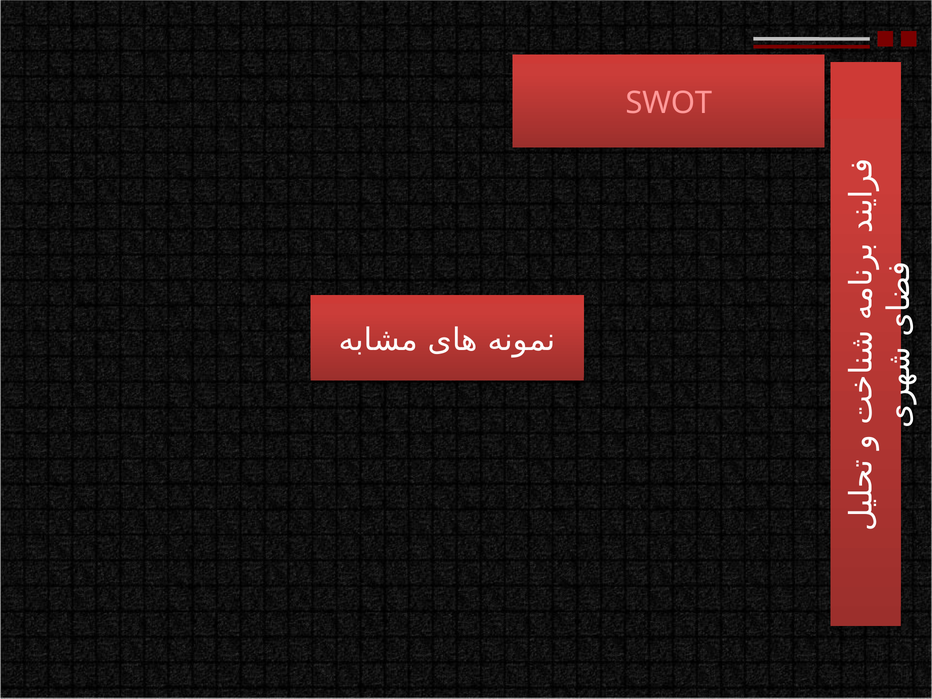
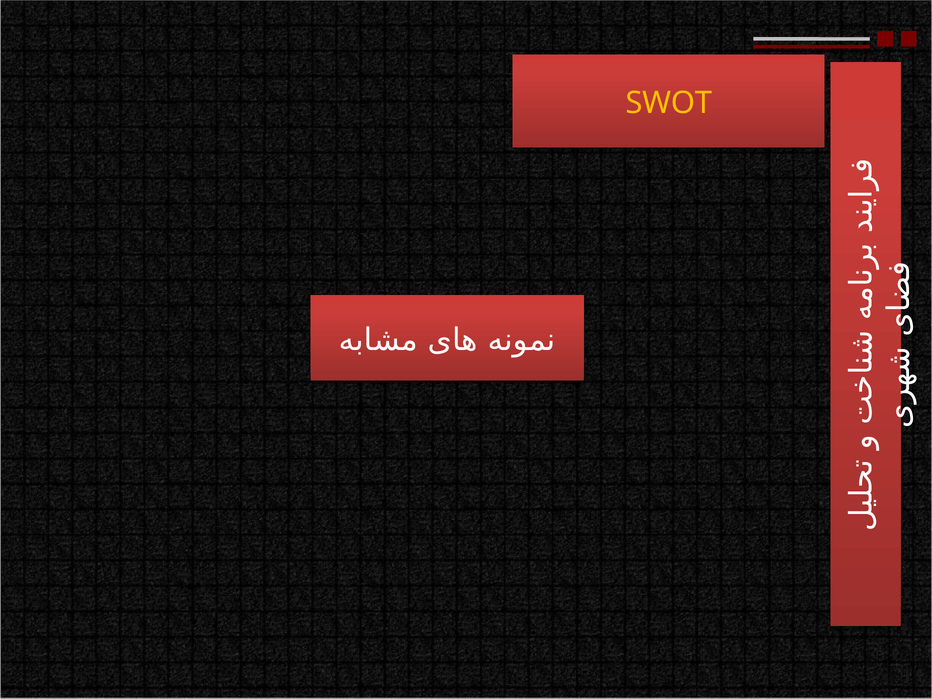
SWOT colour: pink -> yellow (669, 103)
